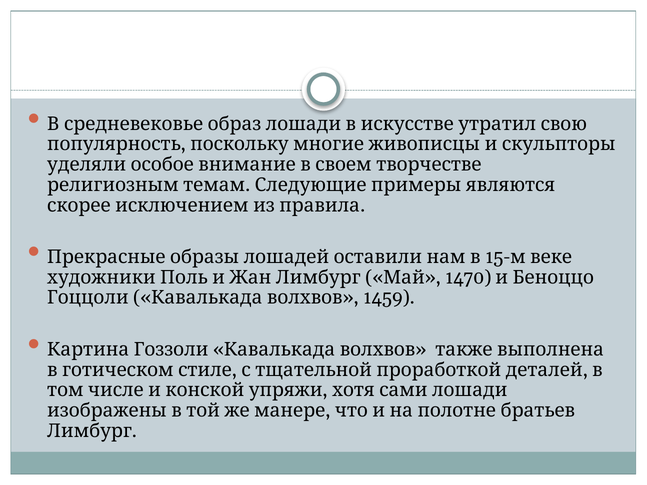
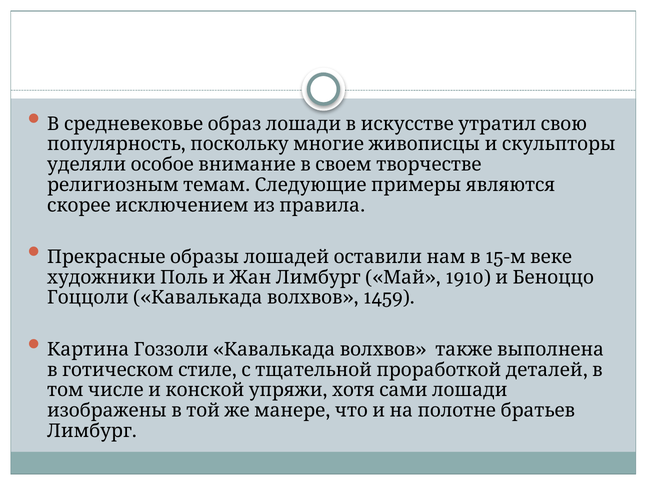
1470: 1470 -> 1910 (468, 278)
